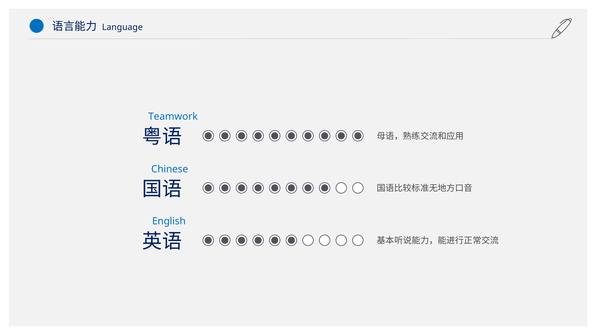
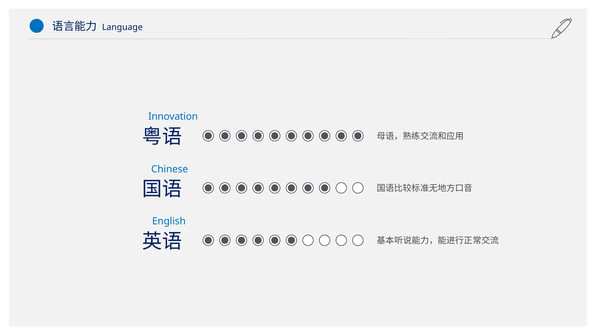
Teamwork: Teamwork -> Innovation (173, 117)
